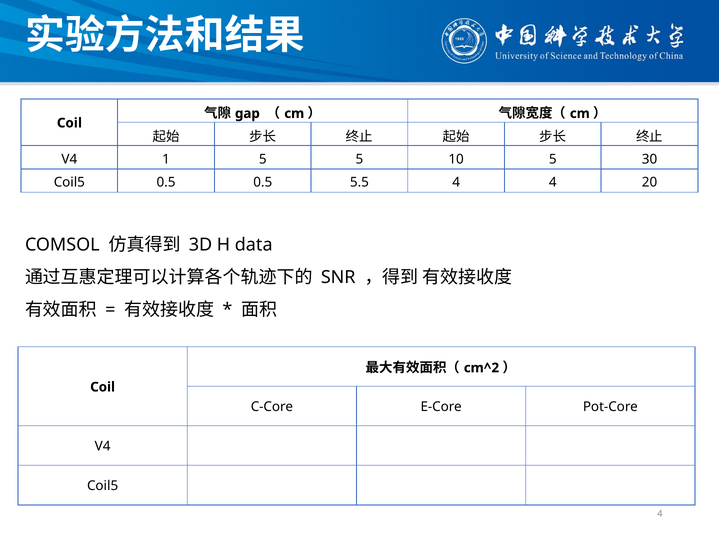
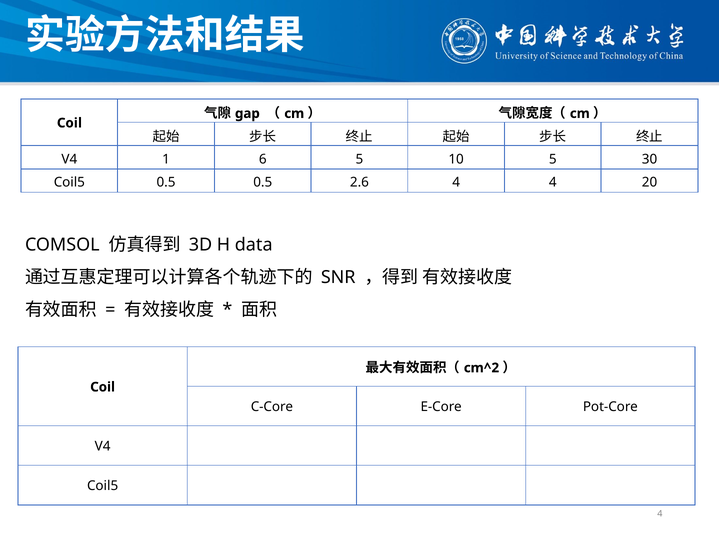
1 5: 5 -> 6 (263, 159)
5.5: 5.5 -> 2.6 (359, 183)
